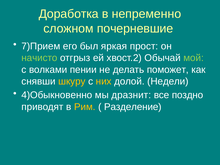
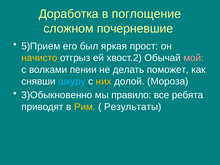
непременно: непременно -> поглощение (146, 14)
7)Прием: 7)Прием -> 5)Прием (41, 46)
начисто colour: light green -> yellow (39, 58)
мой colour: light green -> pink (194, 58)
шкуру colour: yellow -> light blue (72, 81)
Недели: Недели -> Мороза (168, 81)
4)Обыкновенно: 4)Обыкновенно -> 3)Обыкновенно (57, 95)
дразнит: дразнит -> правило (131, 95)
поздно: поздно -> ребята (188, 95)
Разделение: Разделение -> Результаты (133, 107)
